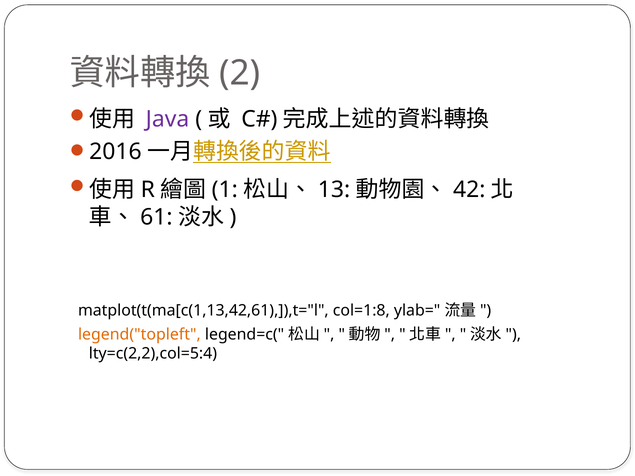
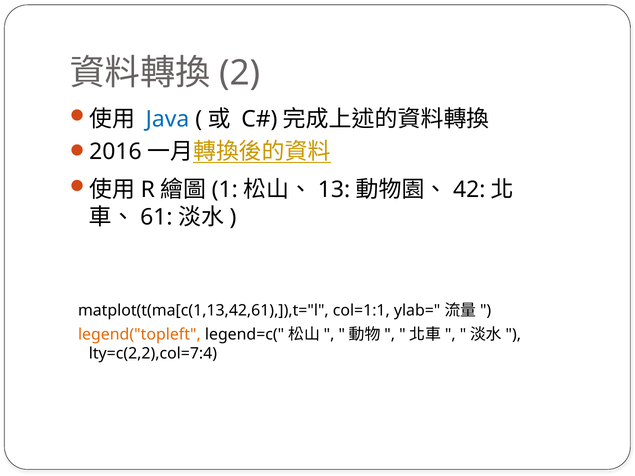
Java colour: purple -> blue (168, 119)
col=1:8: col=1:8 -> col=1:1 (361, 311)
lty=c(2,2),col=5:4: lty=c(2,2),col=5:4 -> lty=c(2,2),col=7:4 (153, 354)
